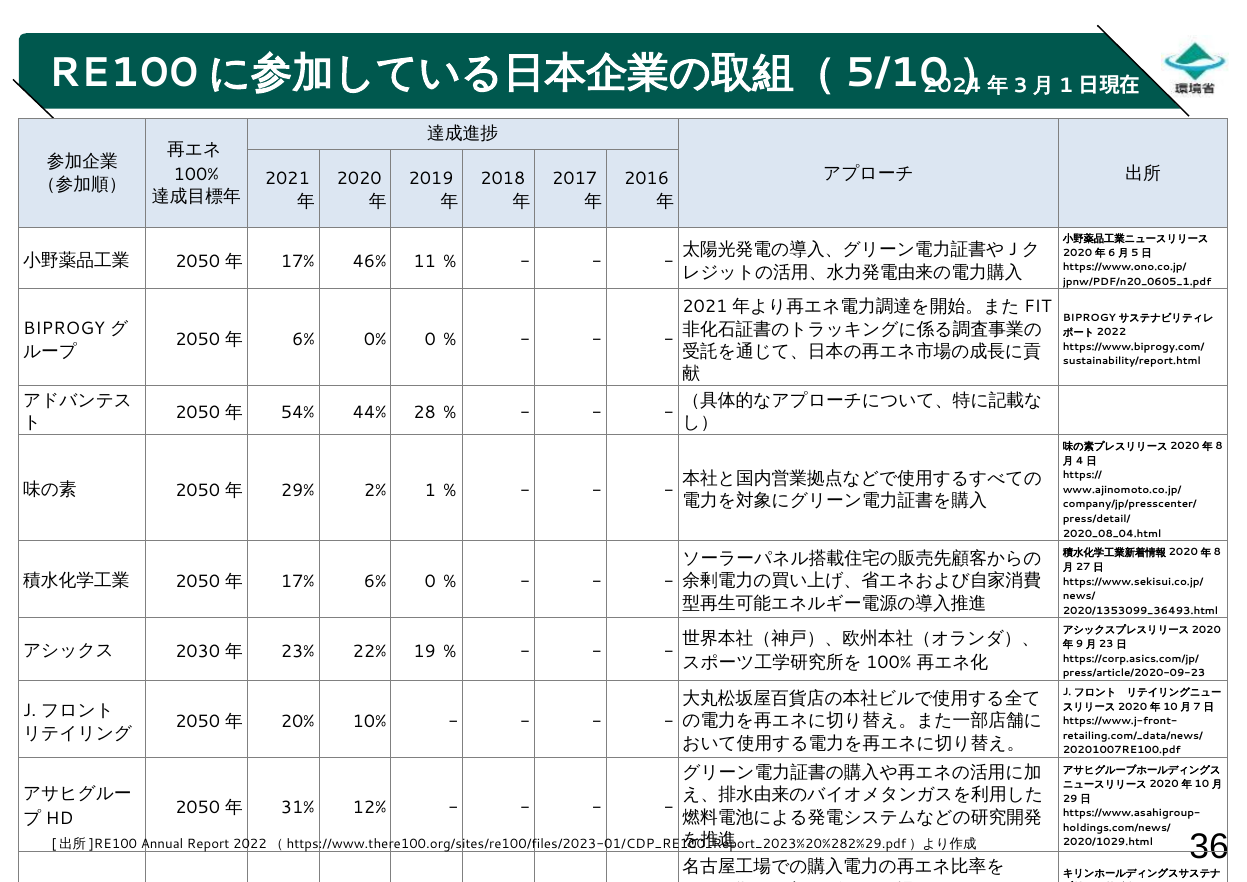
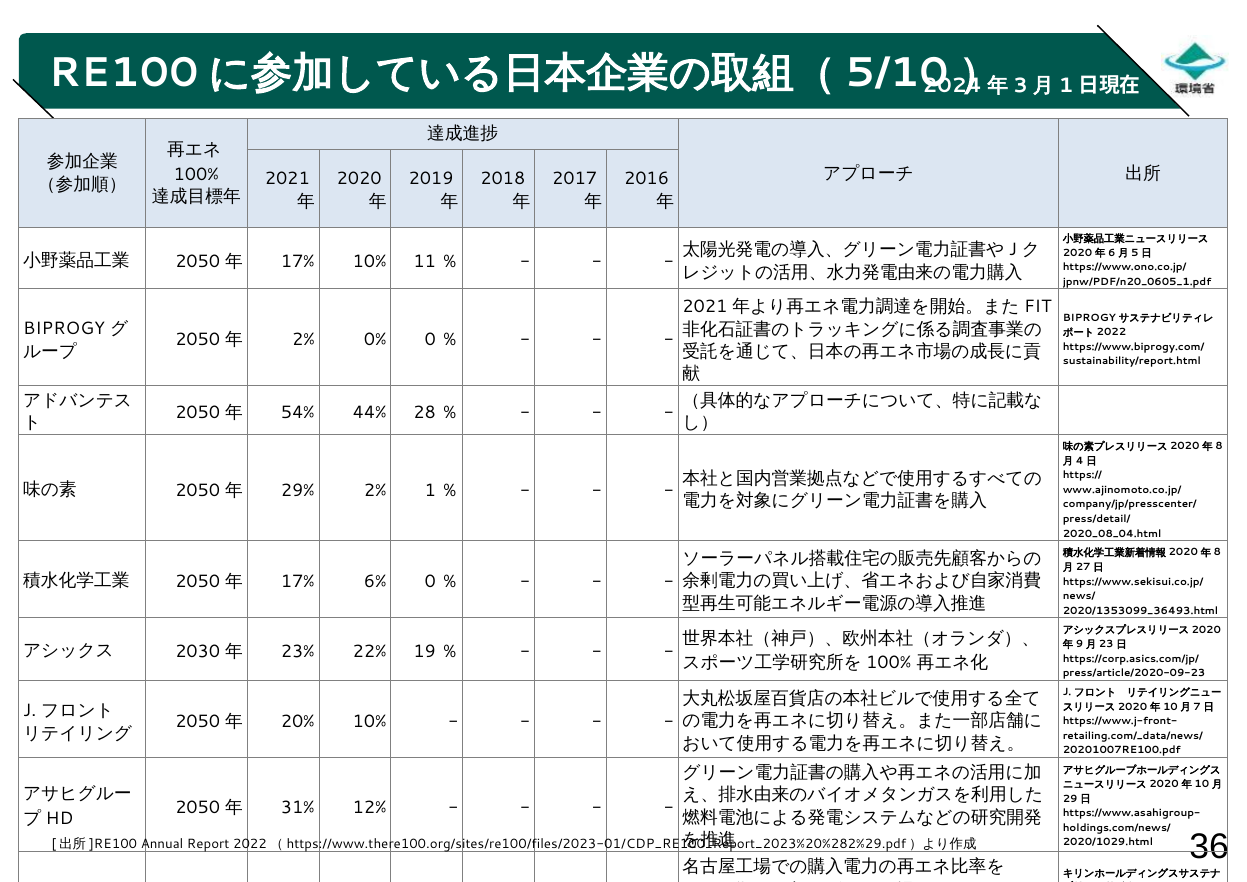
17% 46%: 46% -> 10% (370, 261)
6%: 6% -> 2% (303, 340)
